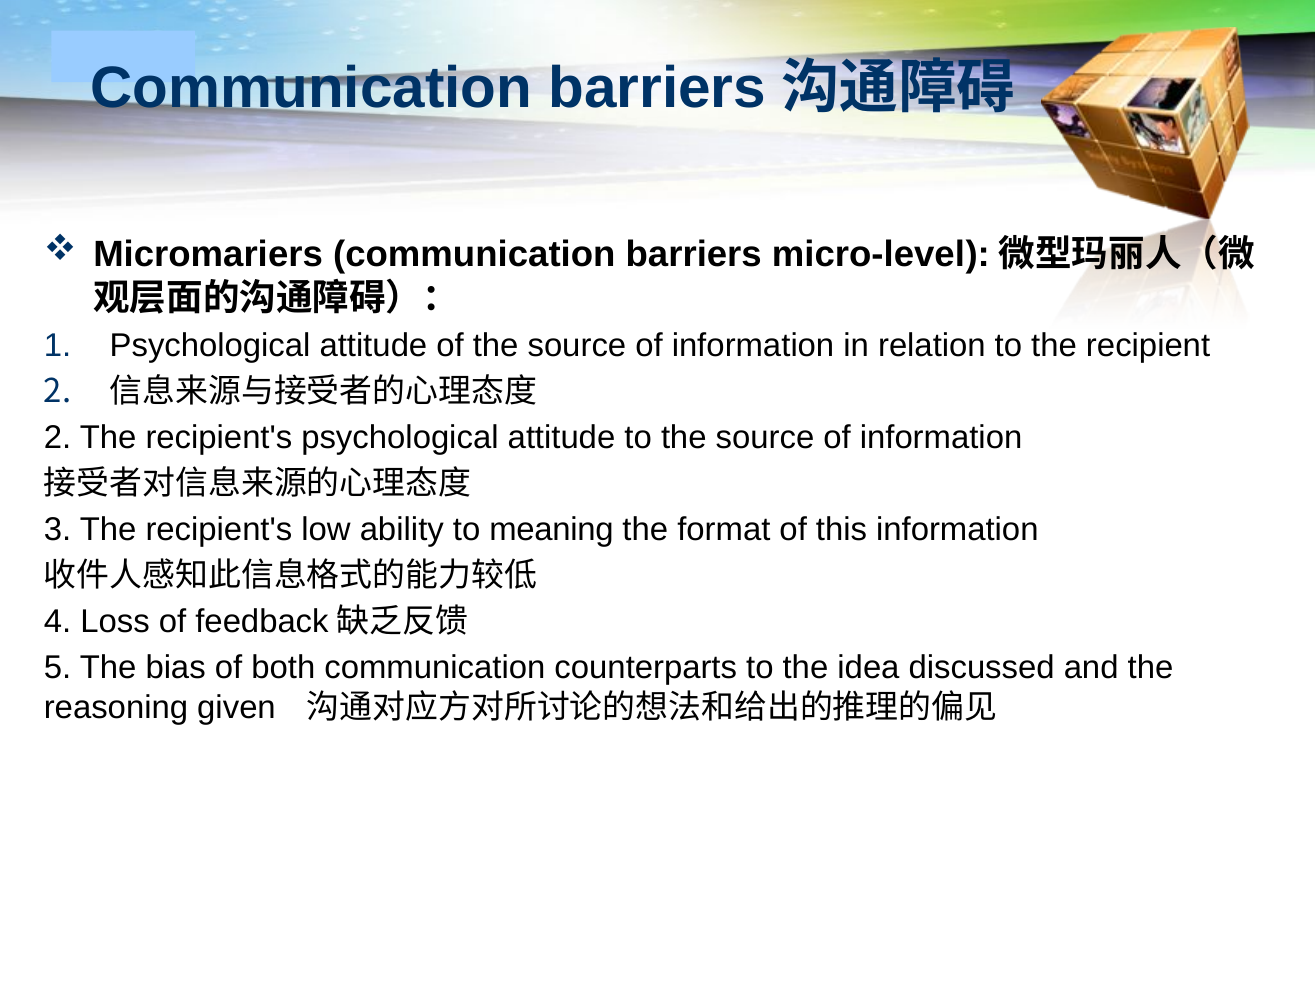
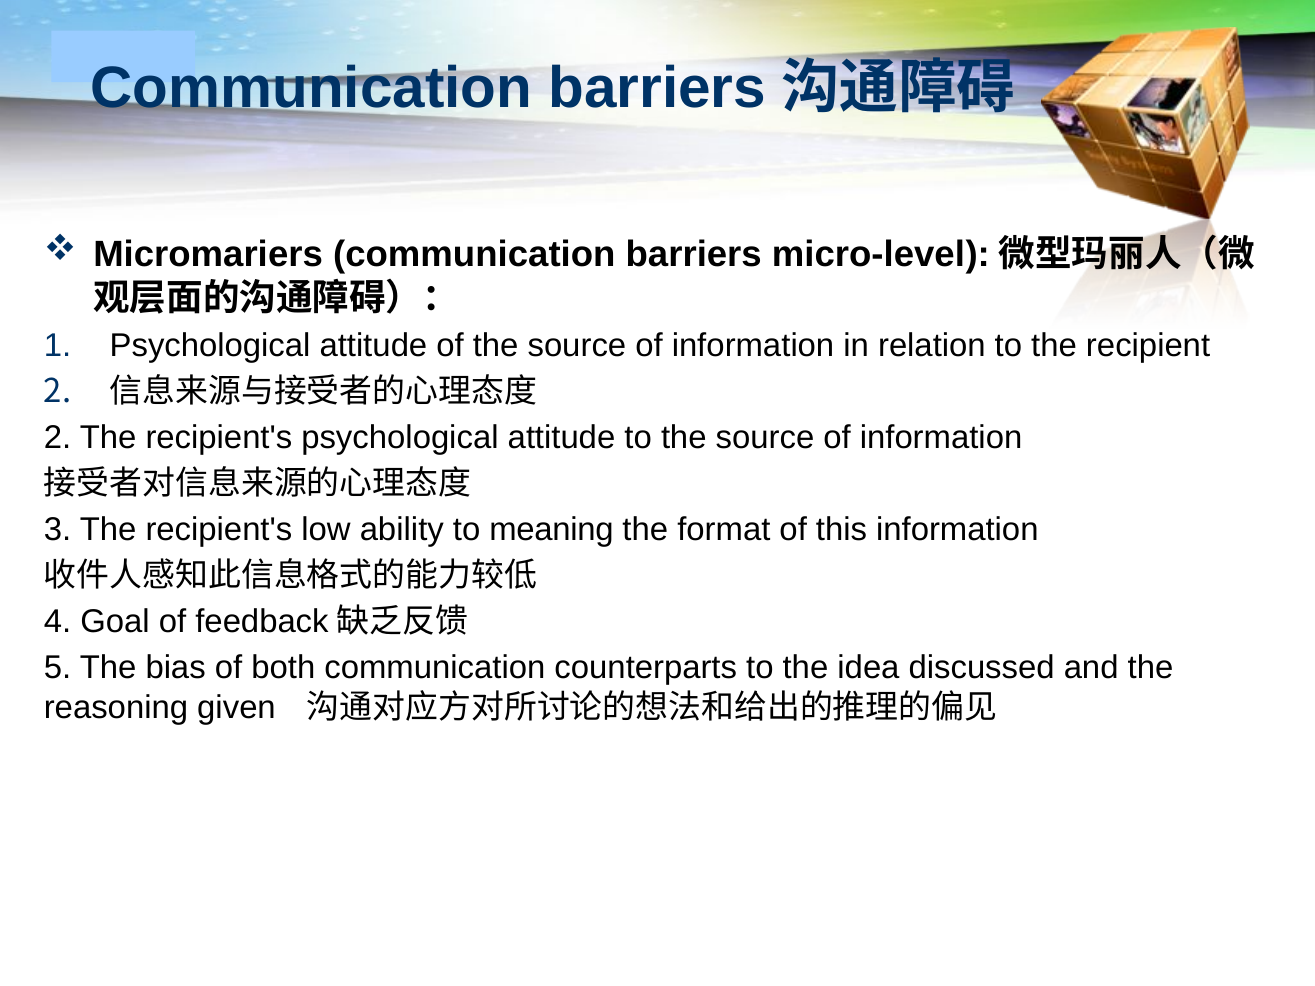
Loss: Loss -> Goal (115, 622)
